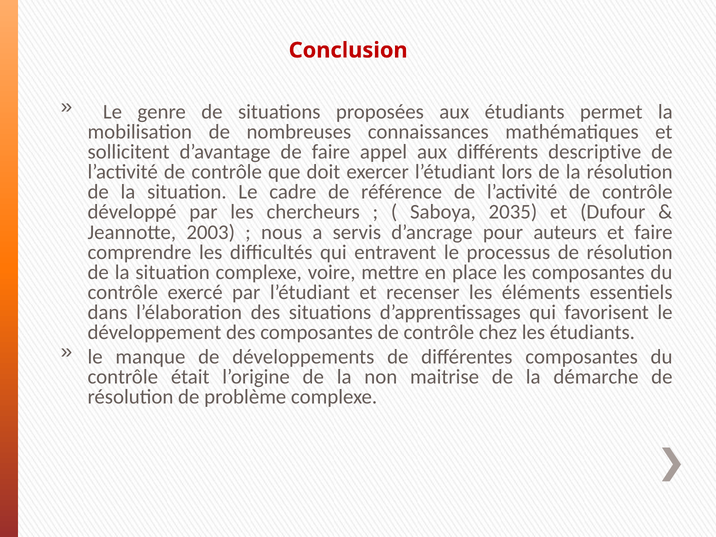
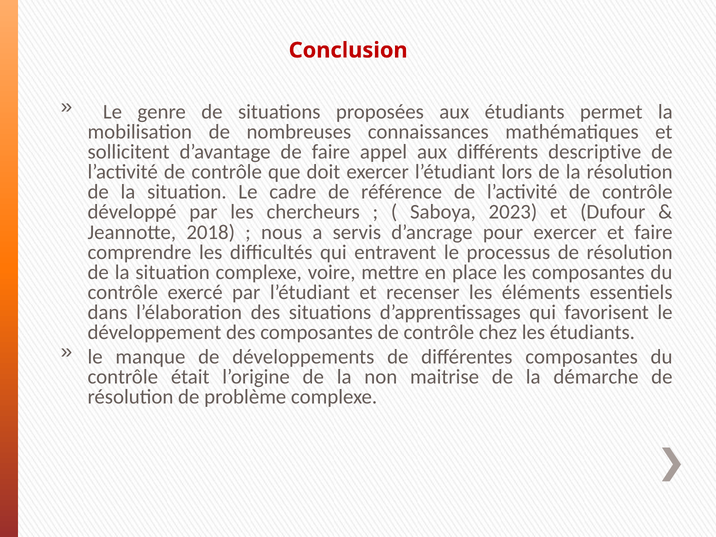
2035: 2035 -> 2023 (513, 212)
2003: 2003 -> 2018 (211, 232)
pour auteurs: auteurs -> exercer (565, 232)
